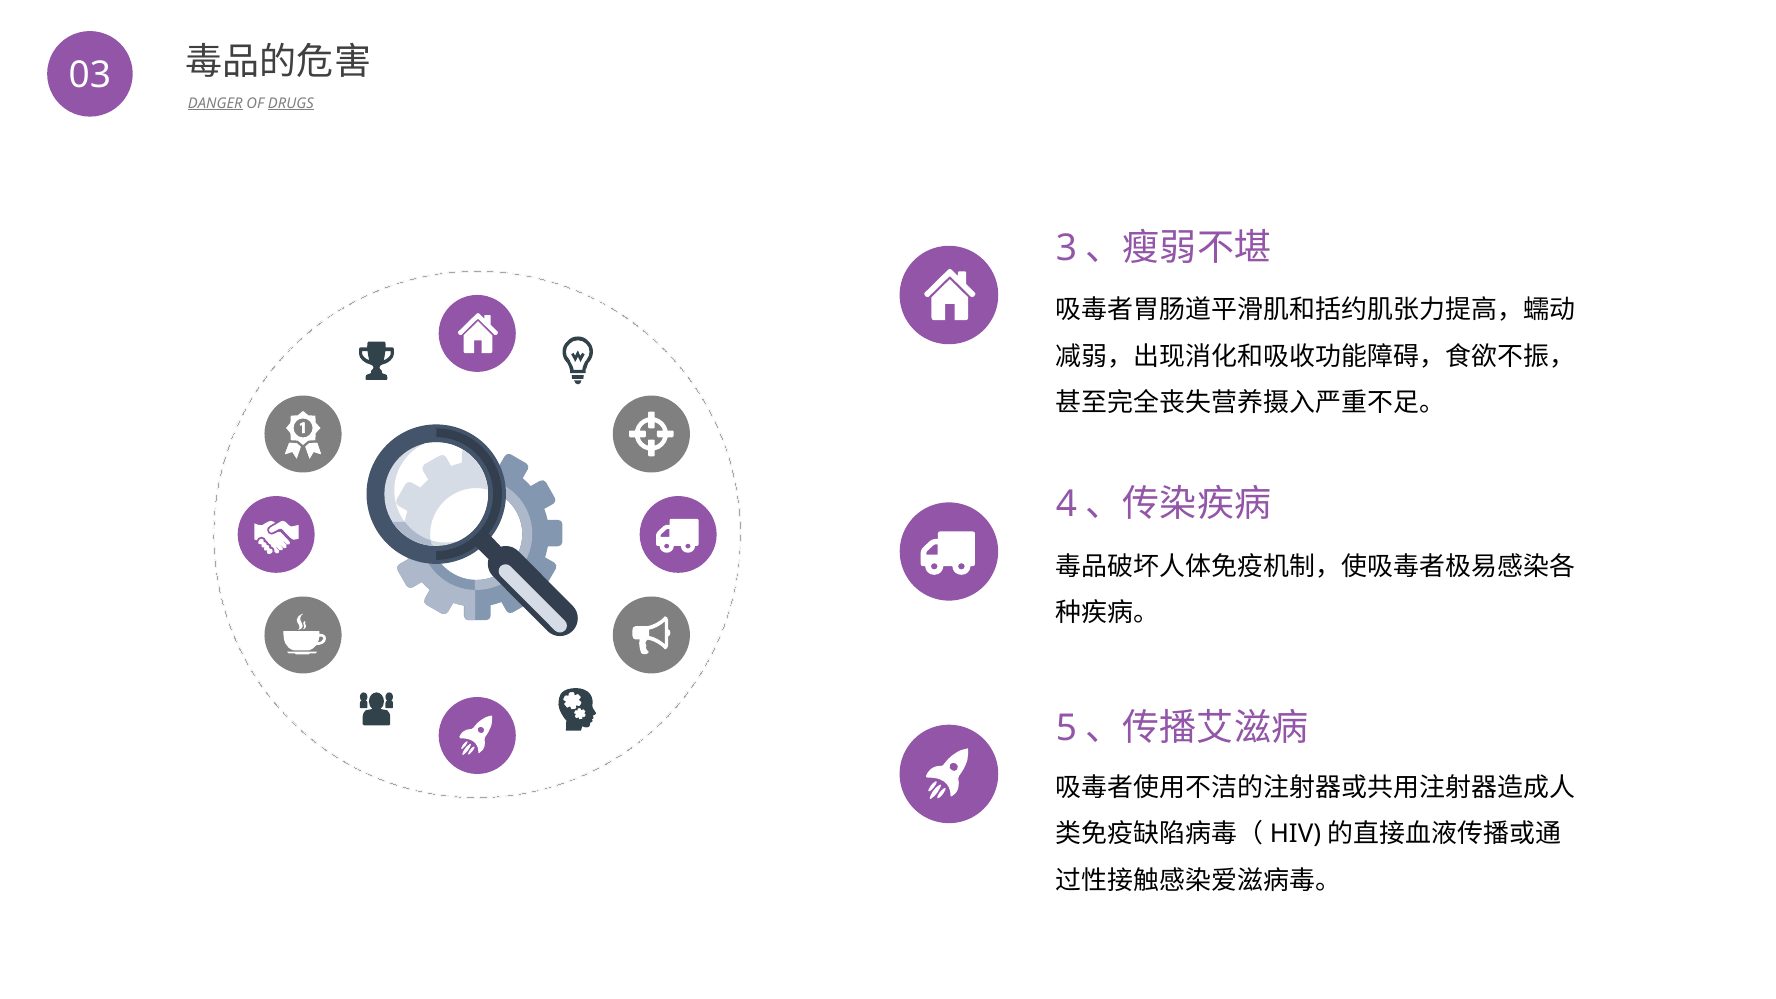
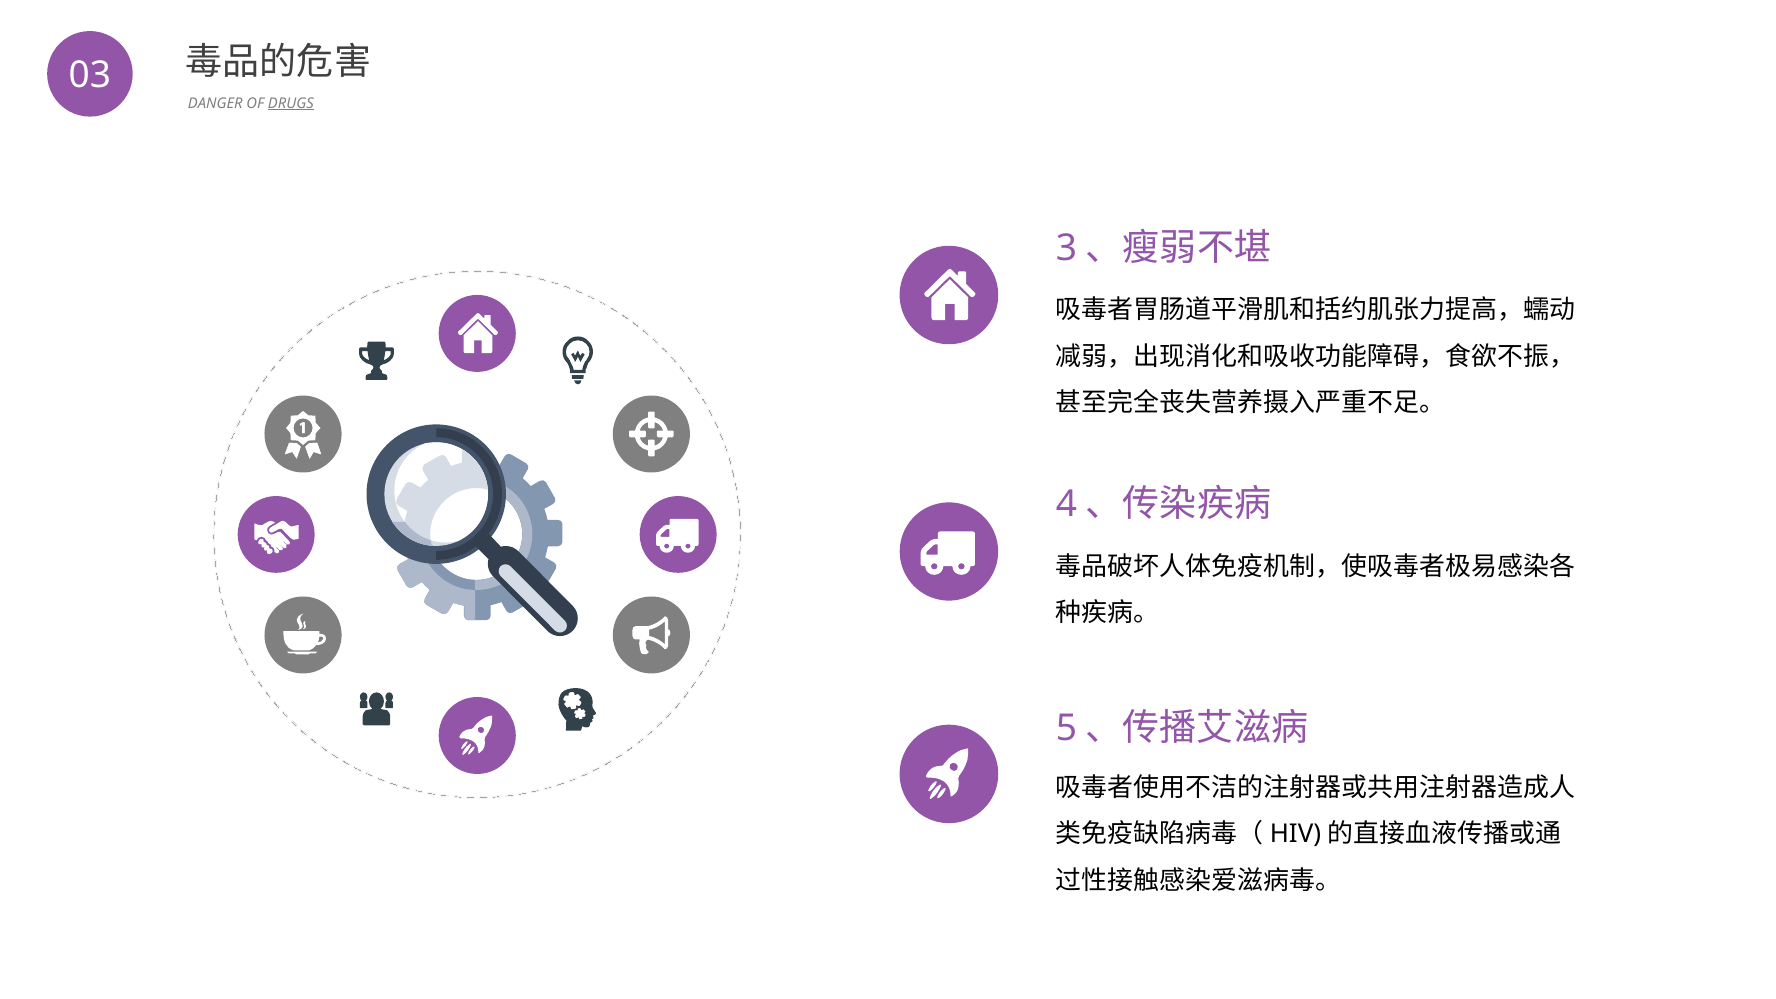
DANGER underline: present -> none (215, 103)
